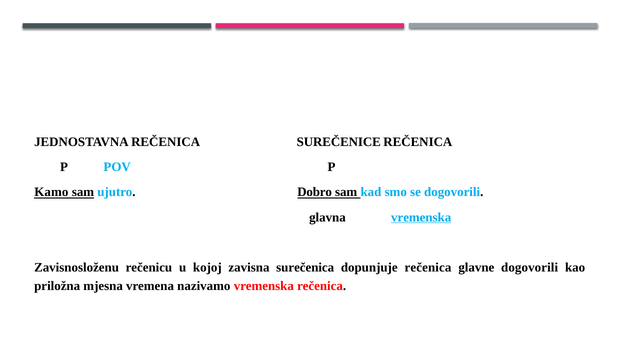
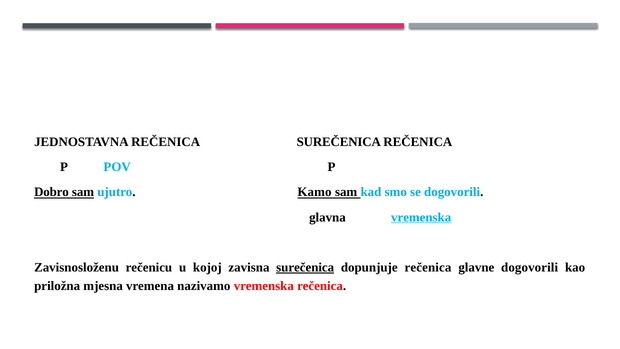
REČENICA SUREČENICE: SUREČENICE -> SUREČENICA (339, 142)
Kamo: Kamo -> Dobro (51, 192)
Dobro: Dobro -> Kamo (314, 192)
surečenica underline: none -> present (305, 267)
